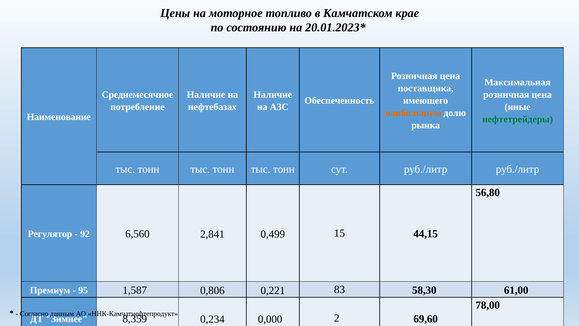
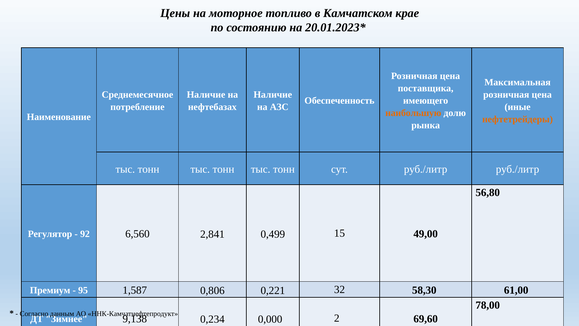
нефтетрейдеры colour: green -> orange (518, 119)
44,15: 44,15 -> 49,00 (426, 234)
83: 83 -> 32 (340, 289)
8,359: 8,359 -> 9,138 (135, 319)
